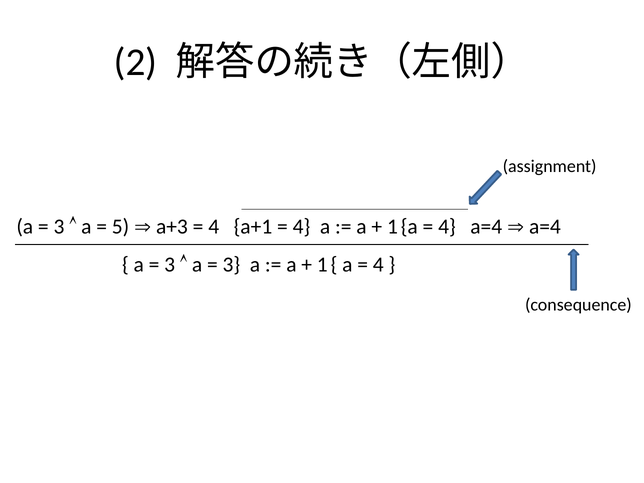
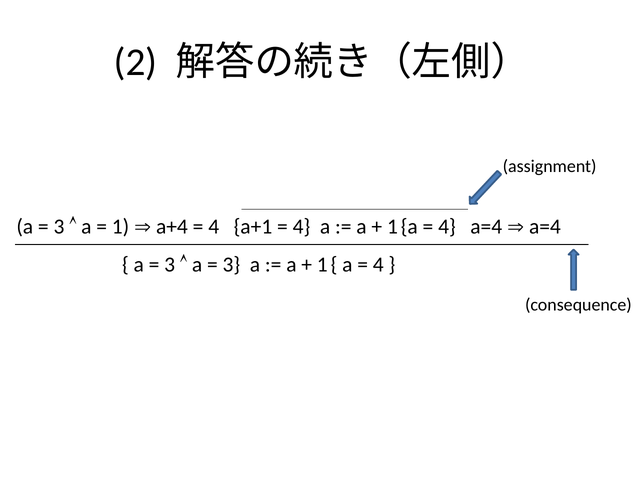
5: 5 -> 1 (121, 227)
a+3: a+3 -> a+4 (172, 227)
